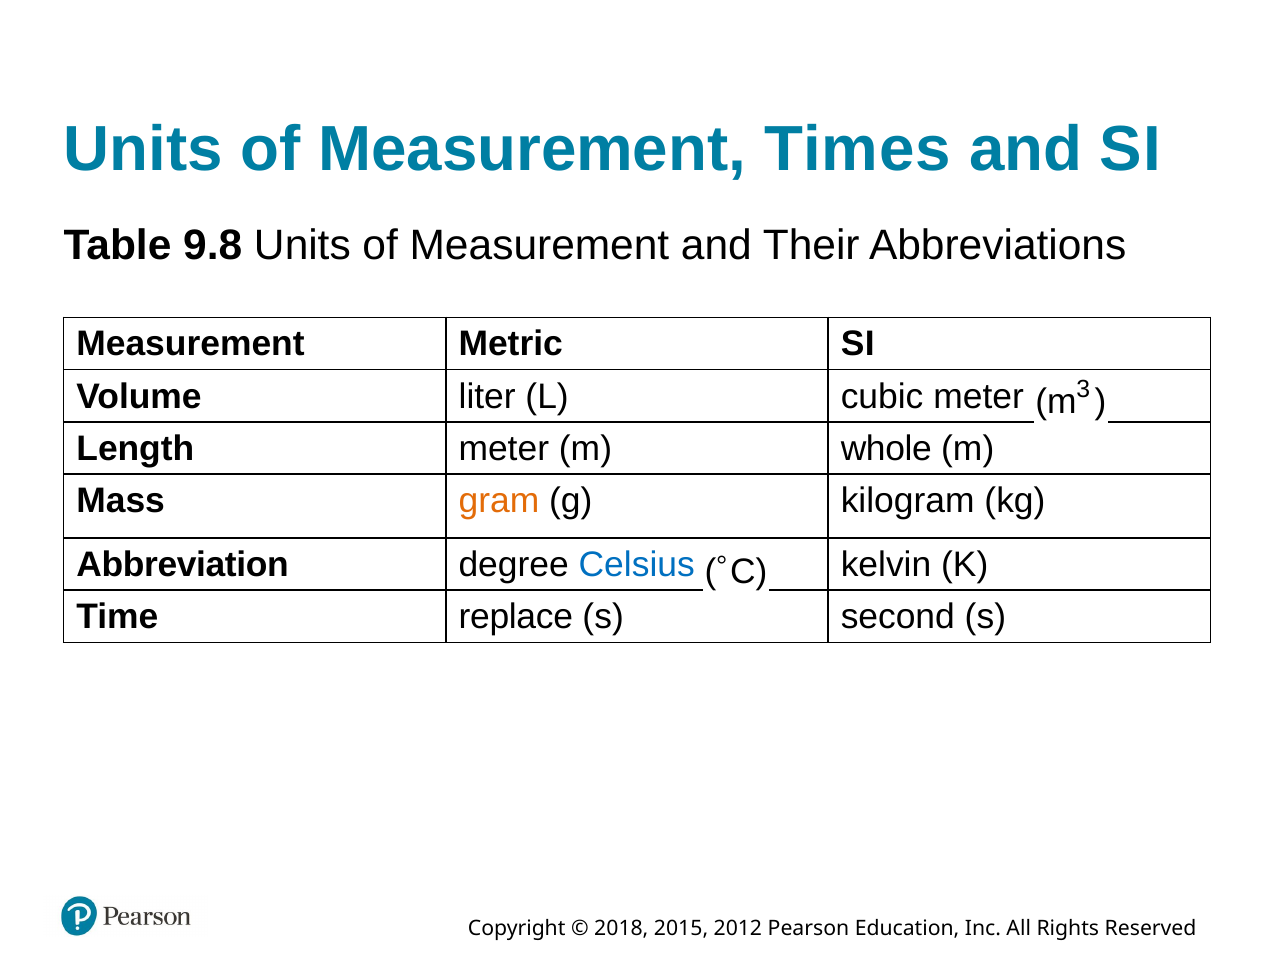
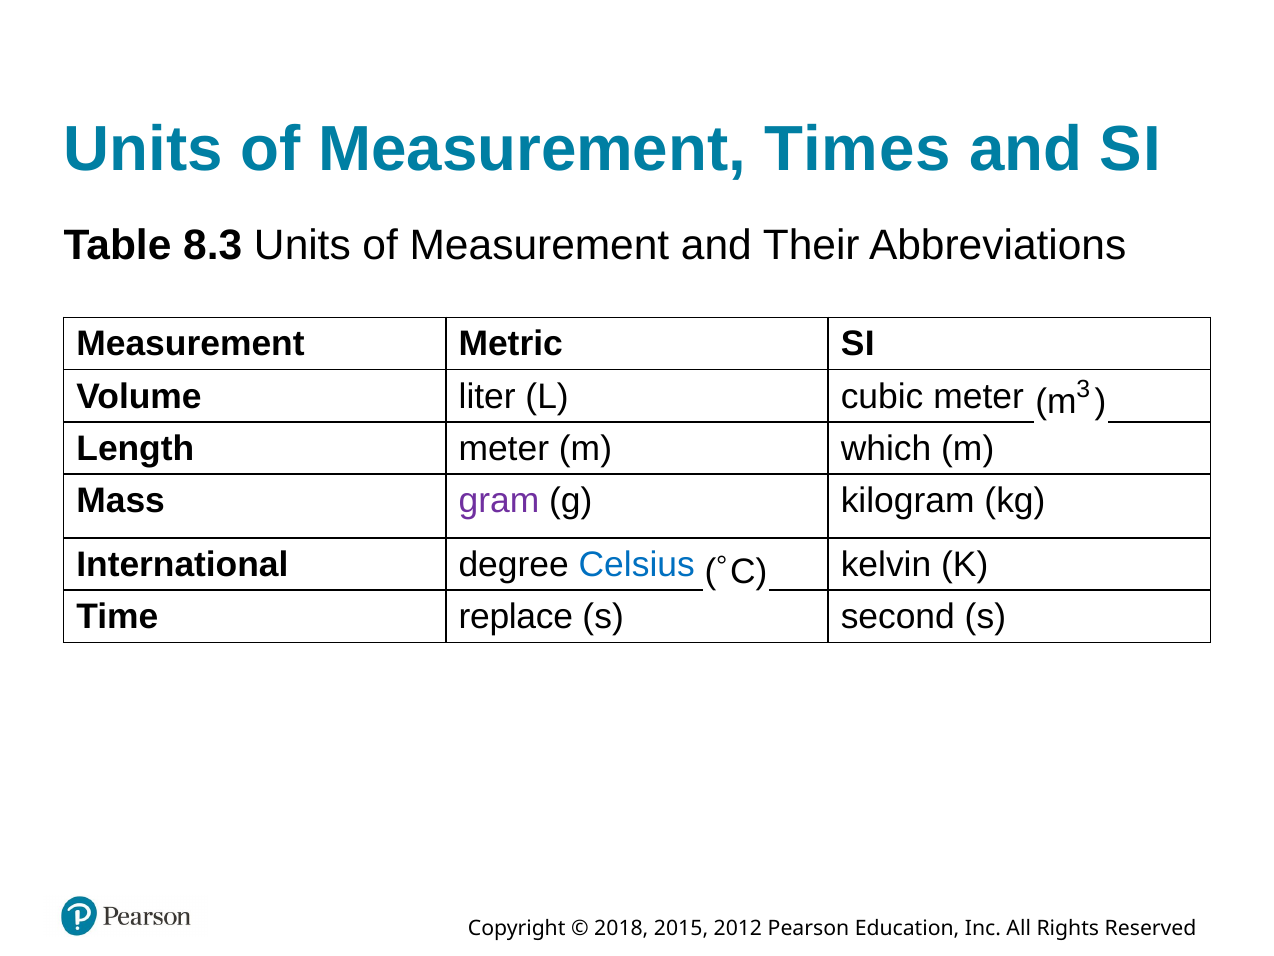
9.8: 9.8 -> 8.3 (213, 245)
whole: whole -> which (886, 448)
gram colour: orange -> purple (499, 501)
Abbreviation: Abbreviation -> International (182, 564)
